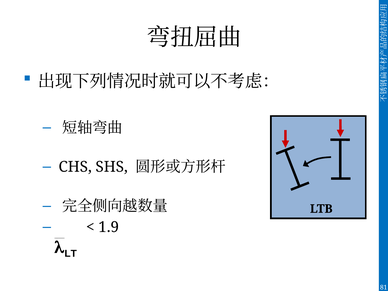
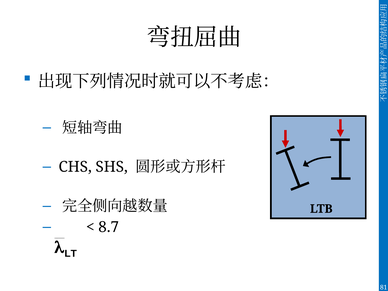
1.9: 1.9 -> 8.7 (109, 227)
